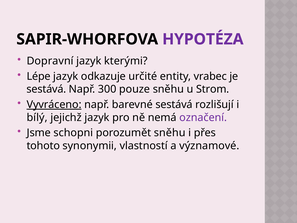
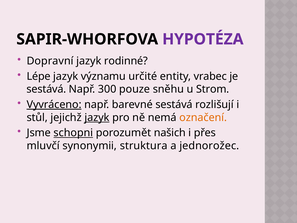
kterými: kterými -> rodinné (126, 61)
odkazuje: odkazuje -> významu (103, 76)
bílý: bílý -> stůl (37, 117)
jazyk underline: none -> present (97, 117)
označení colour: purple -> orange (203, 117)
schopni underline: none -> present (73, 133)
porozumět sněhu: sněhu -> našich (170, 133)
tohoto: tohoto -> mluvčí (43, 146)
vlastností: vlastností -> struktura (144, 146)
významové: významové -> jednorožec (209, 146)
